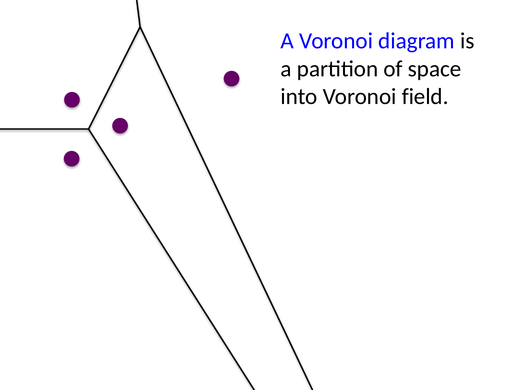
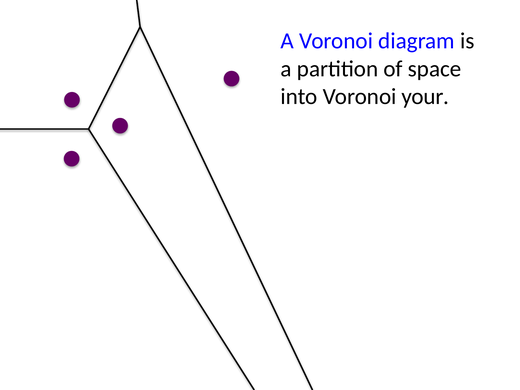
field: field -> your (425, 96)
